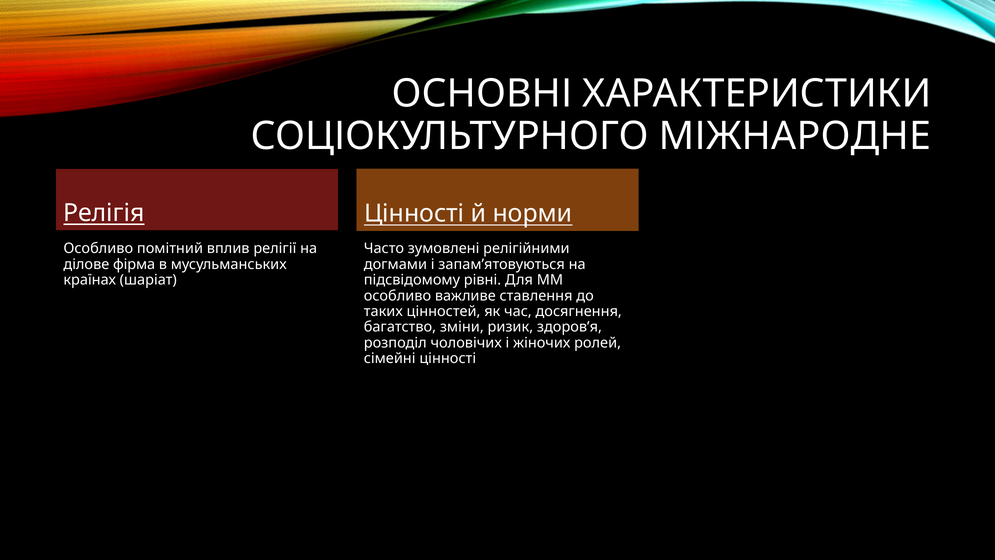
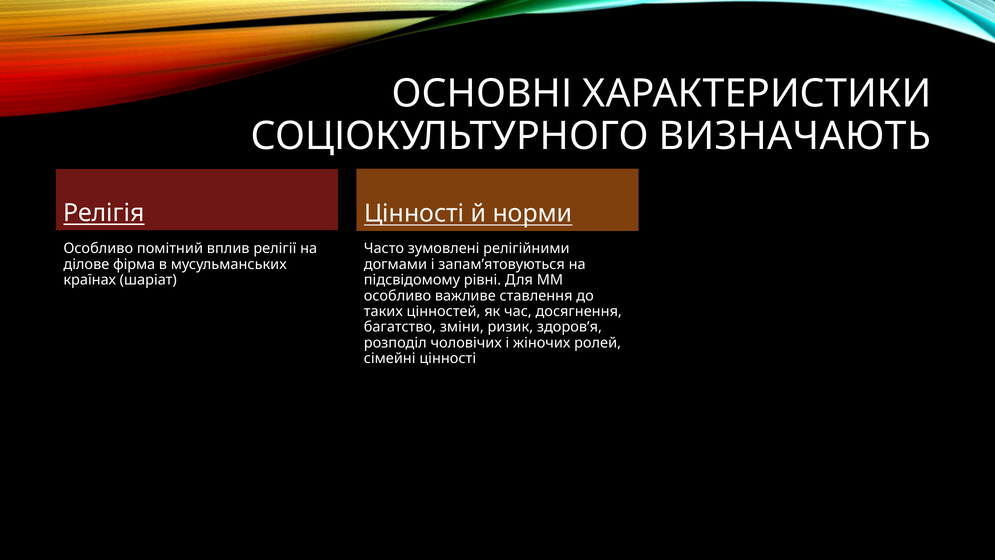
МІЖНАРОДНЕ: МІЖНАРОДНЕ -> ВИЗНАЧАЮТЬ (795, 136)
